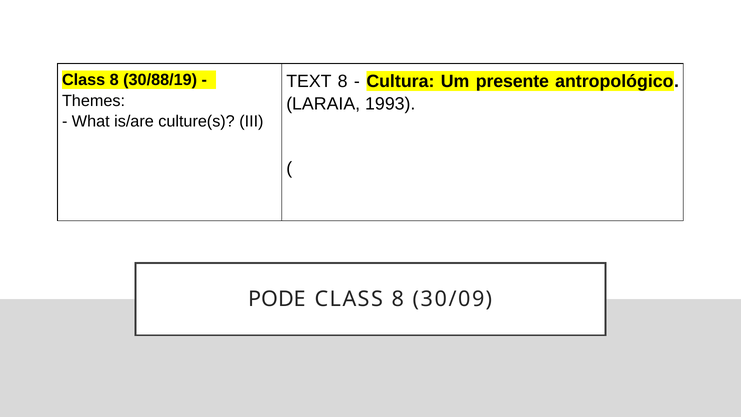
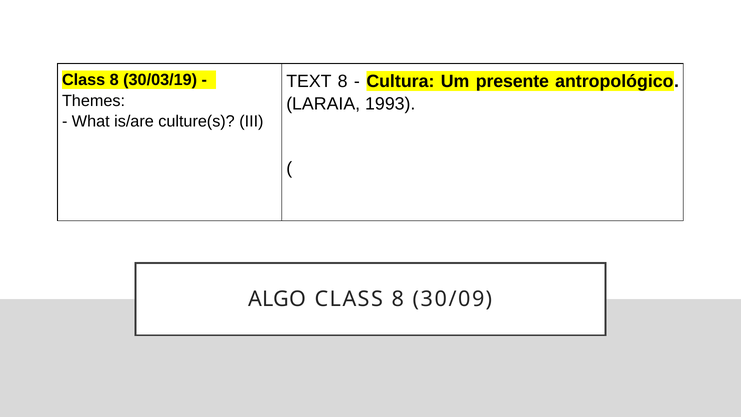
30/88/19: 30/88/19 -> 30/03/19 (160, 80)
PODE: PODE -> ALGO (277, 299)
